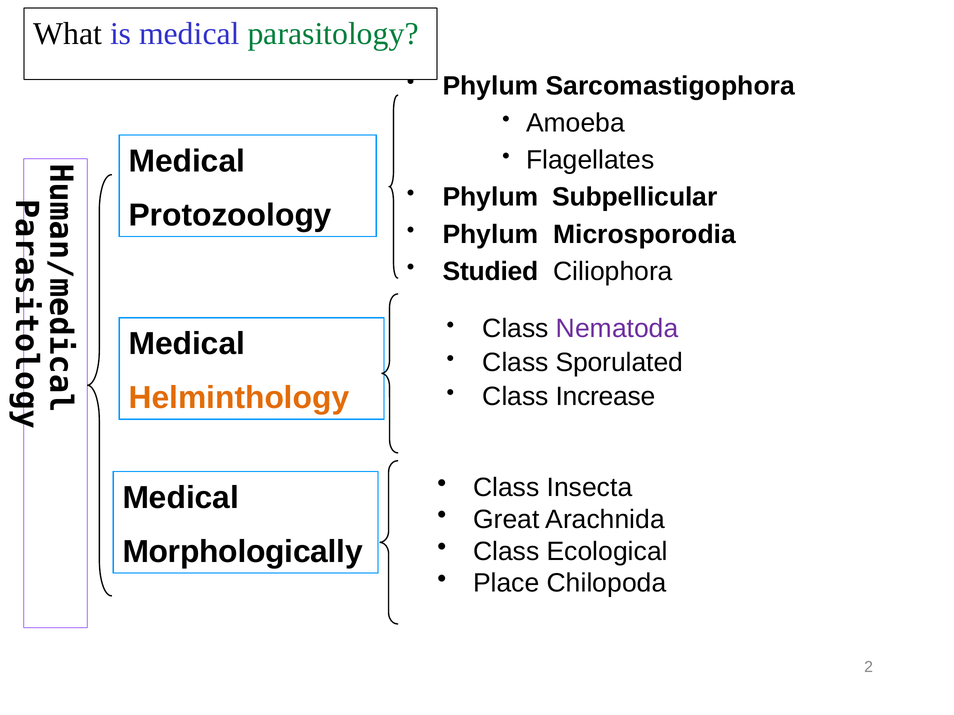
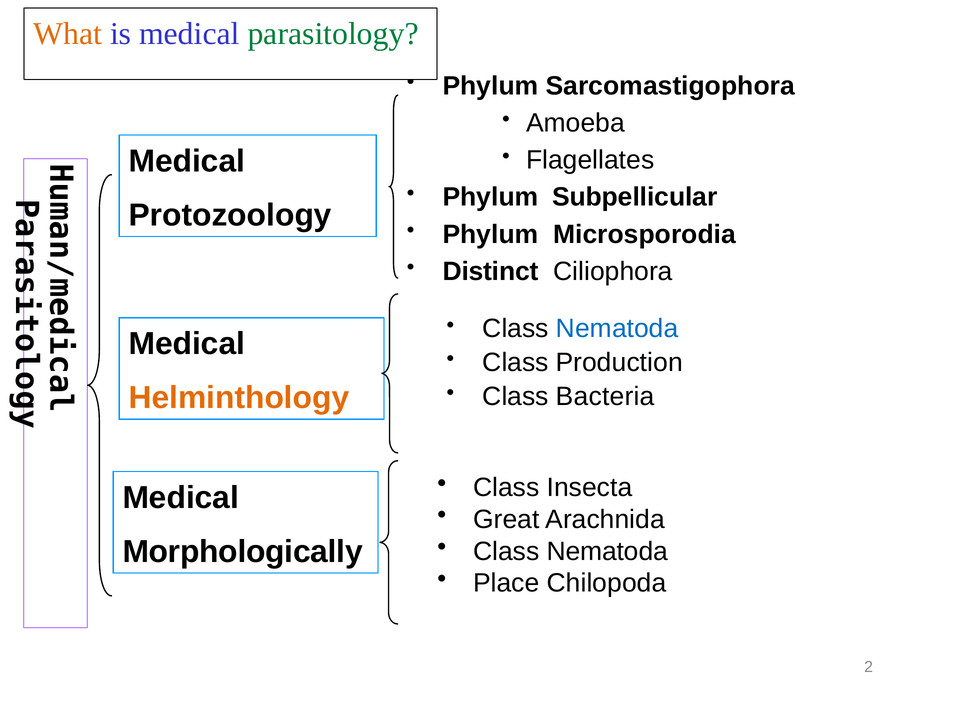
What colour: black -> orange (68, 34)
Studied: Studied -> Distinct (491, 272)
Nematoda colour: purple -> blue (617, 329)
Sporulated: Sporulated -> Production (619, 363)
Increase: Increase -> Bacteria (605, 397)
Ecological: Ecological -> Nematoda (607, 552)
